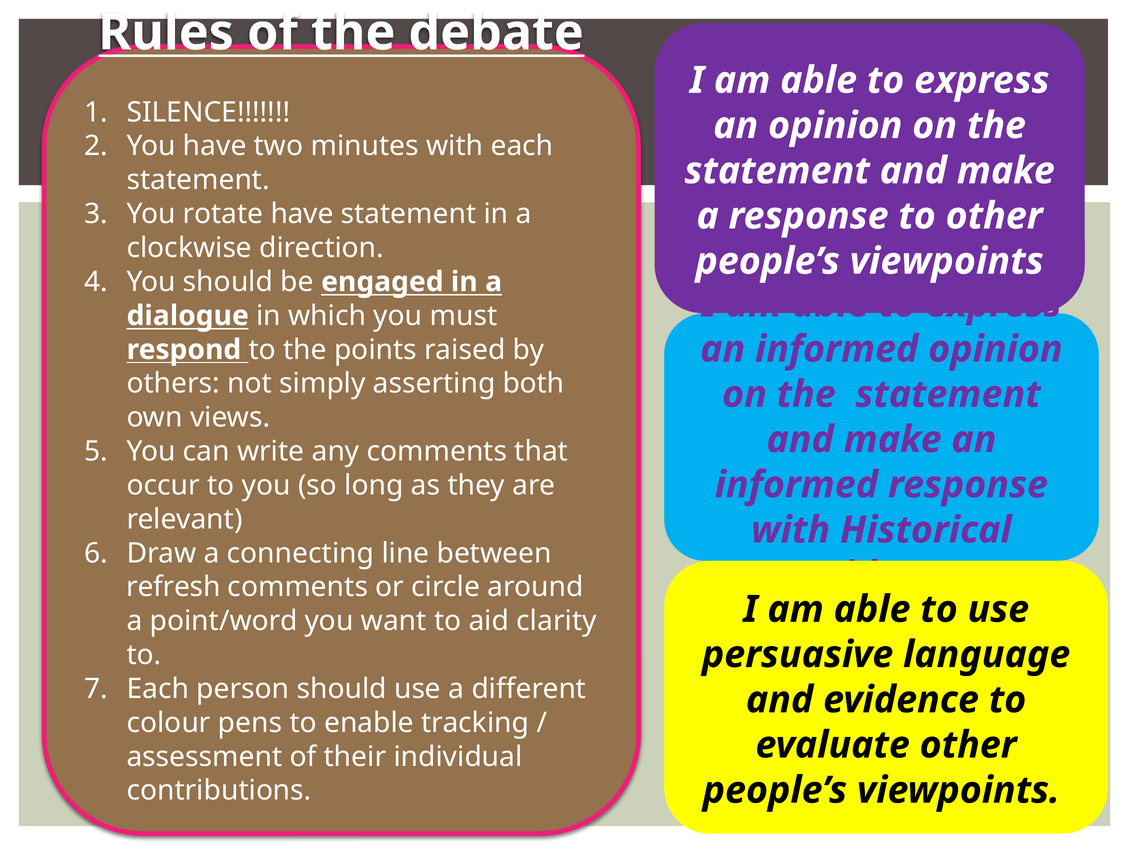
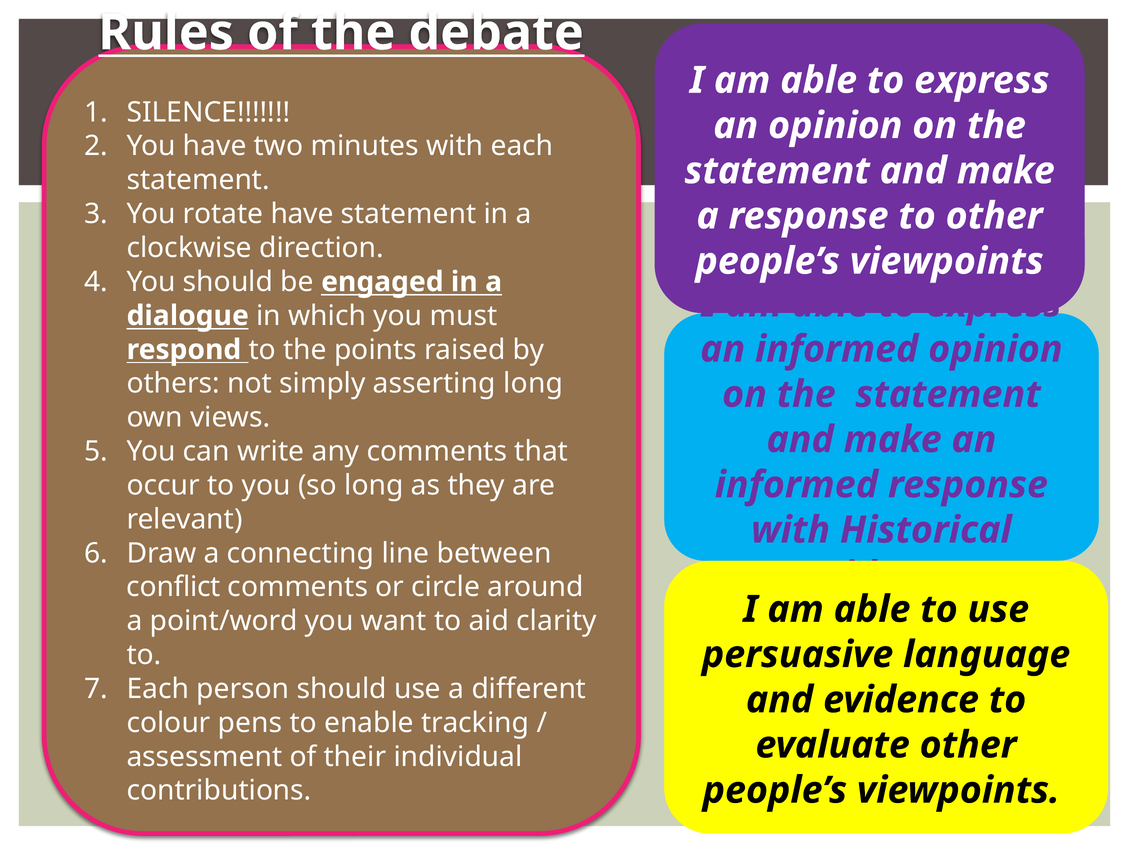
asserting both: both -> long (533, 383)
refresh: refresh -> conflict (174, 587)
